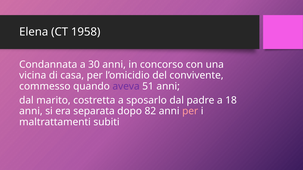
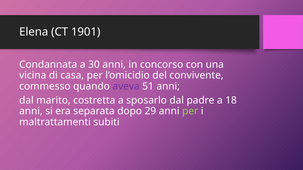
1958: 1958 -> 1901 (86, 32)
82: 82 -> 29 (150, 111)
per colour: pink -> light green (190, 111)
